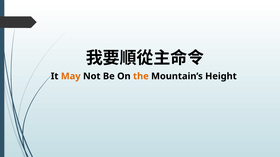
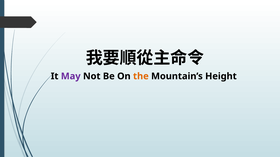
May colour: orange -> purple (71, 76)
